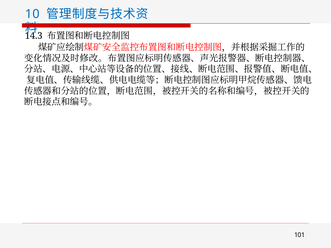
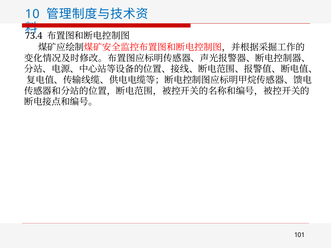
14.3: 14.3 -> 73.4 (34, 36)
